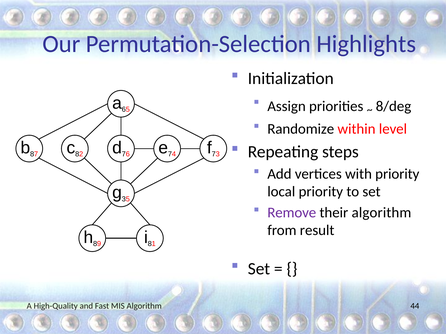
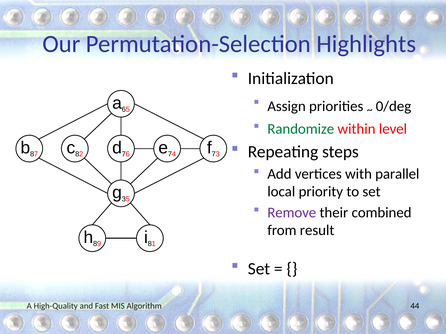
8/deg: 8/deg -> 0/deg (394, 107)
Randomize colour: black -> green (301, 129)
with priority: priority -> parallel (397, 174)
their algorithm: algorithm -> combined (382, 213)
